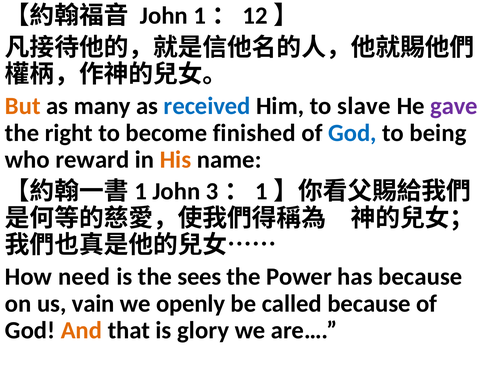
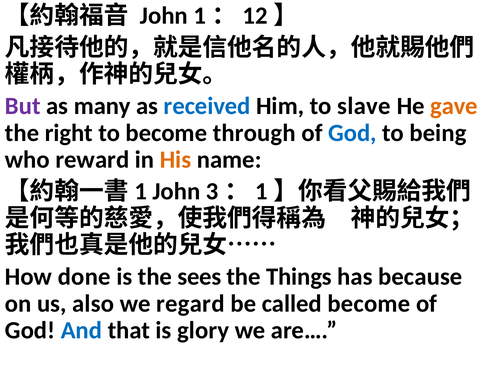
But colour: orange -> purple (23, 106)
gave colour: purple -> orange (454, 106)
finished: finished -> through (254, 133)
need: need -> done (84, 276)
Power: Power -> Things (299, 276)
vain: vain -> also (93, 303)
openly: openly -> regard (190, 303)
called because: because -> become (369, 303)
And colour: orange -> blue (81, 330)
